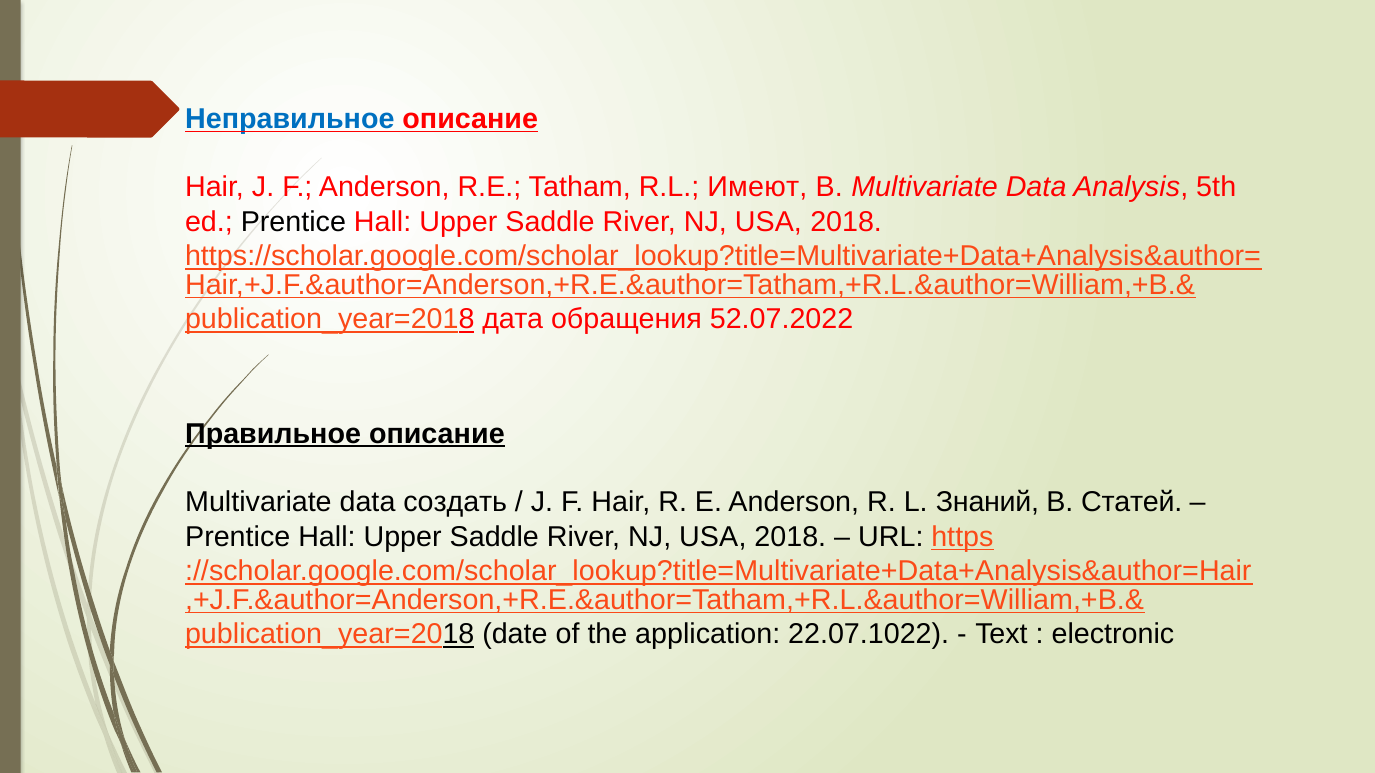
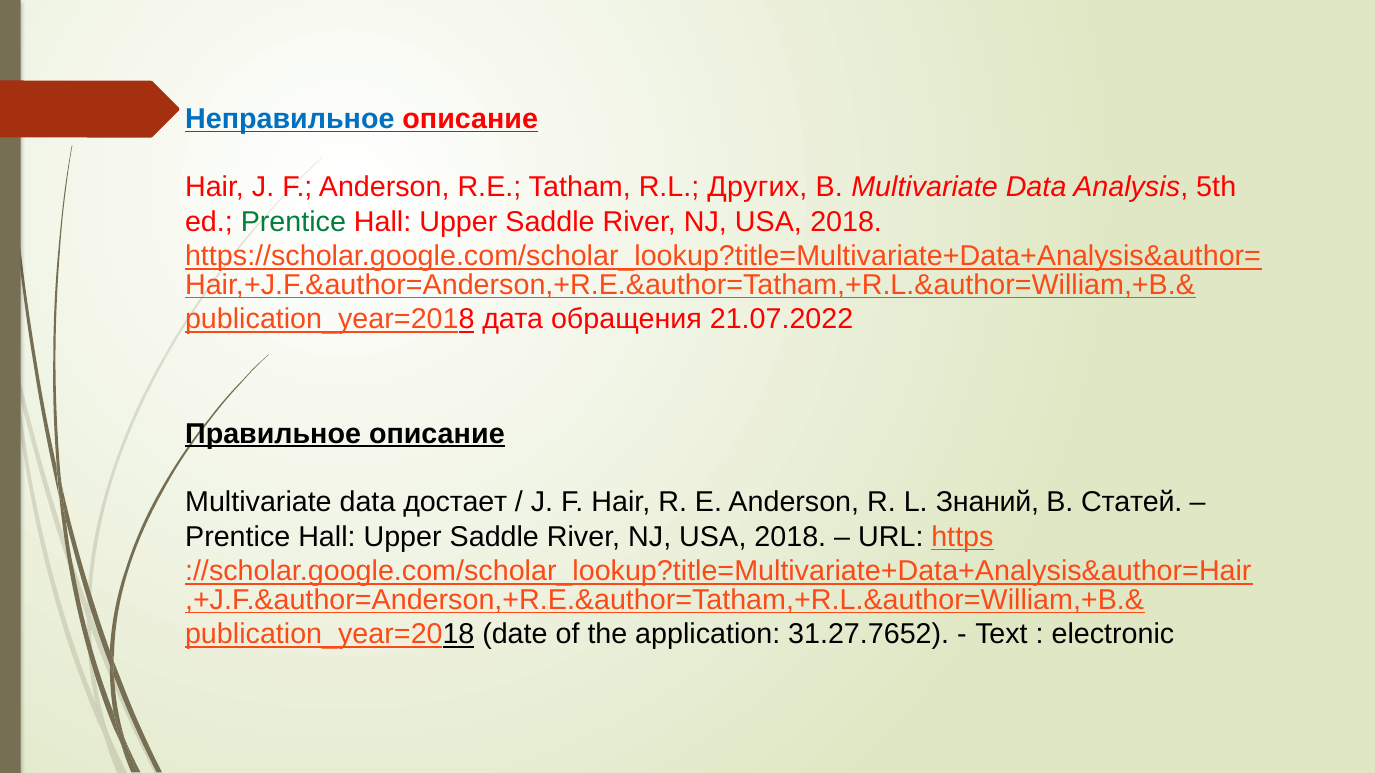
Имеют: Имеют -> Других (757, 188)
Prentice colour: black -> green (293, 222)
52.07.2022: 52.07.2022 -> 21.07.2022 (782, 319)
создать: создать -> достает (455, 503)
22.07.1022: 22.07.1022 -> 31.27.7652 (869, 634)
